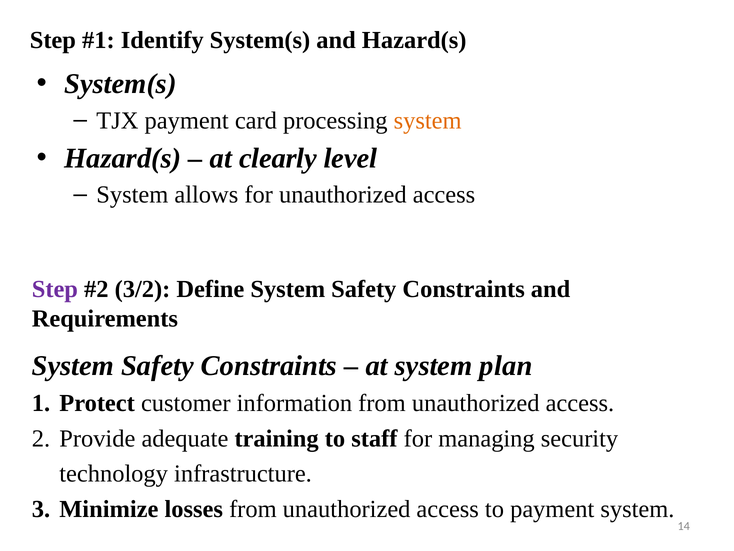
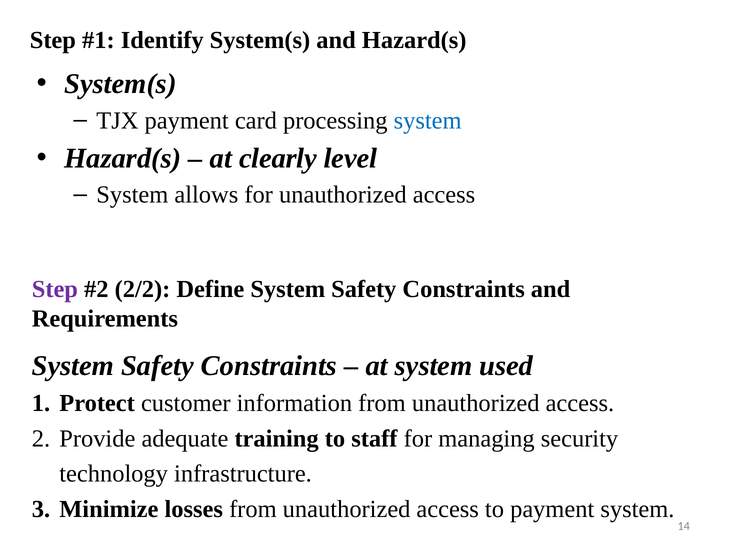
system colour: orange -> blue (428, 120)
3/2: 3/2 -> 2/2 (143, 289)
plan: plan -> used (506, 365)
